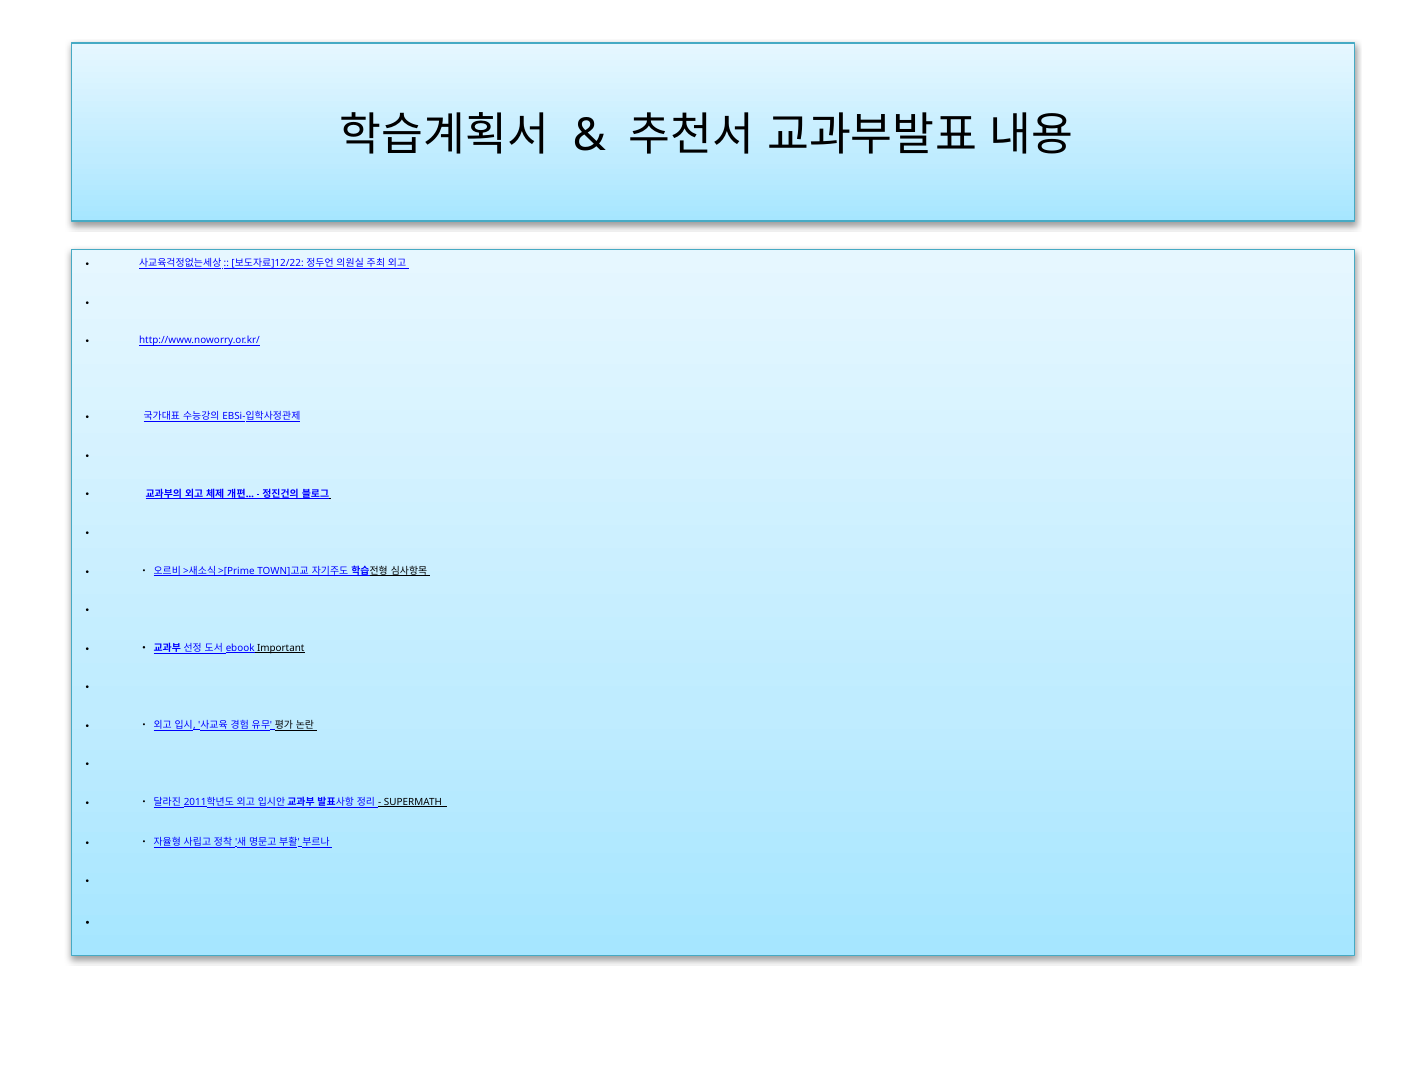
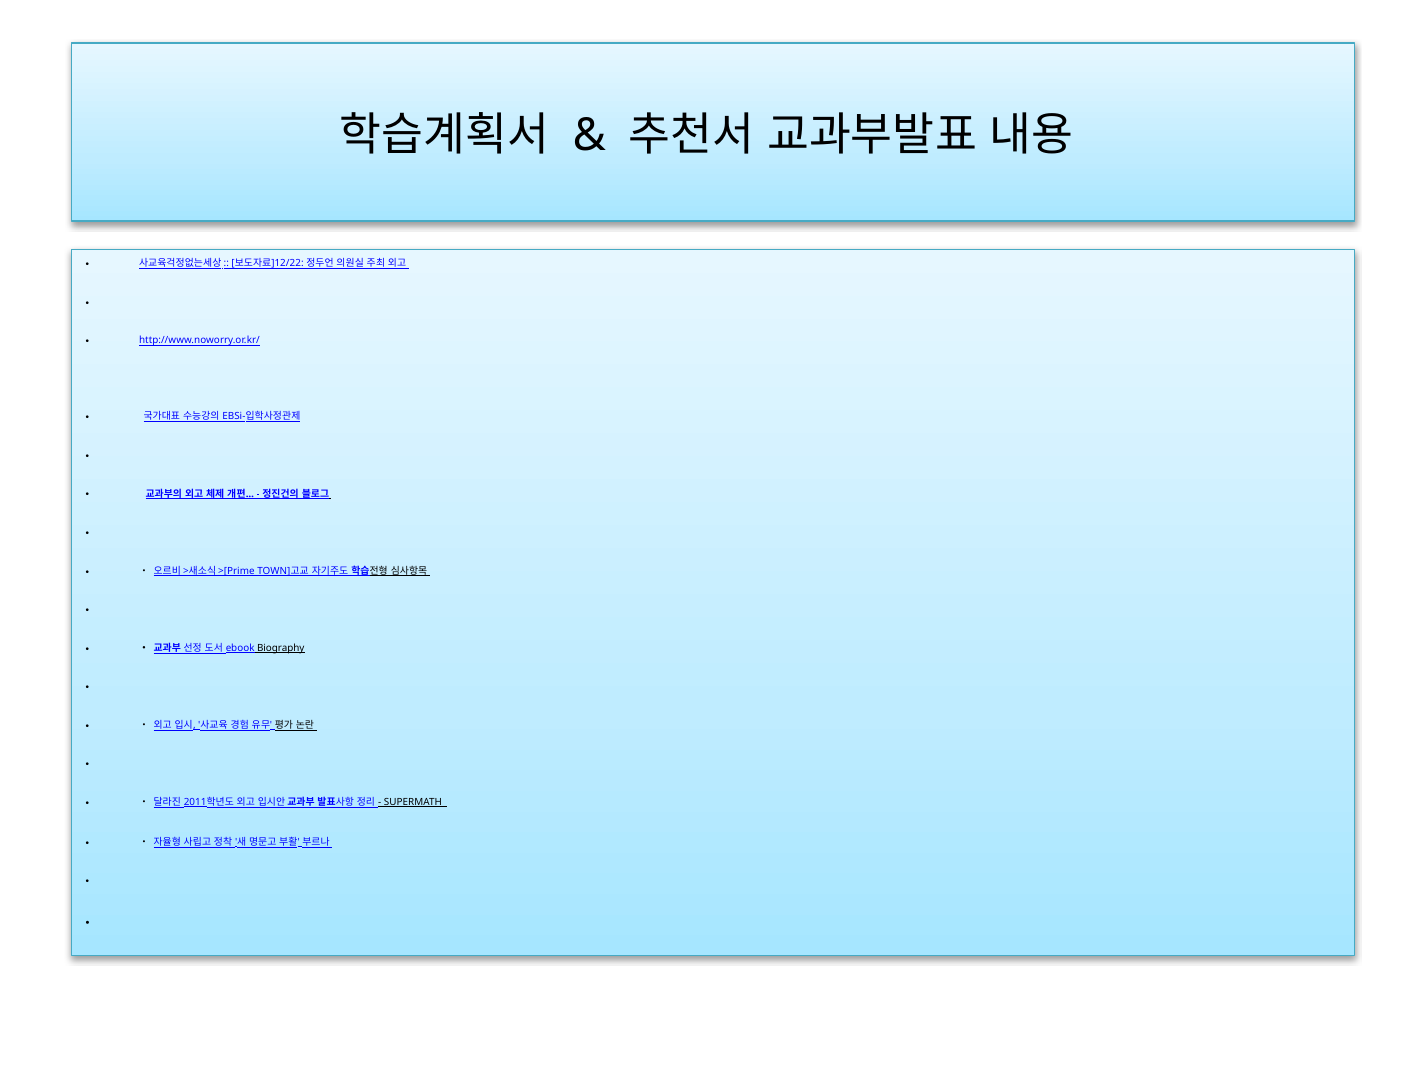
Important: Important -> Biography (281, 648)
